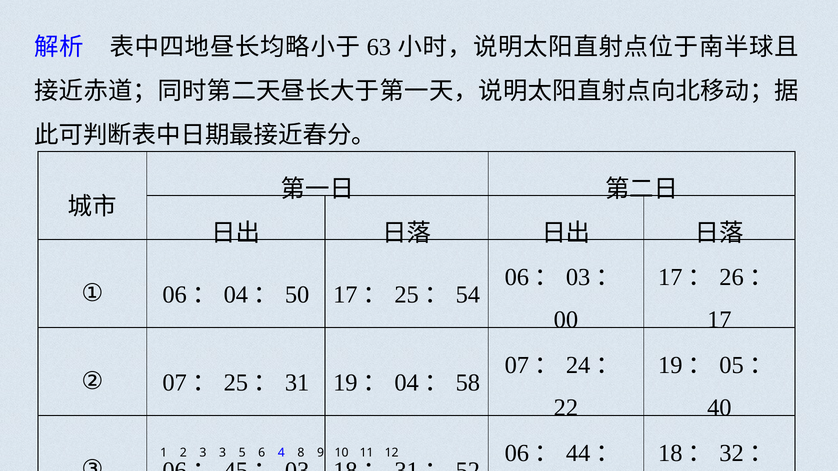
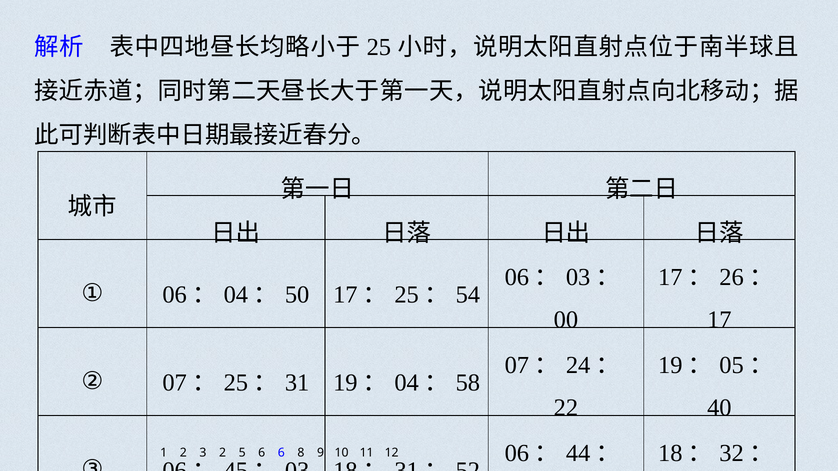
63: 63 -> 25 (379, 47)
1 3: 3 -> 2 (223, 453)
3 4: 4 -> 6 (281, 453)
